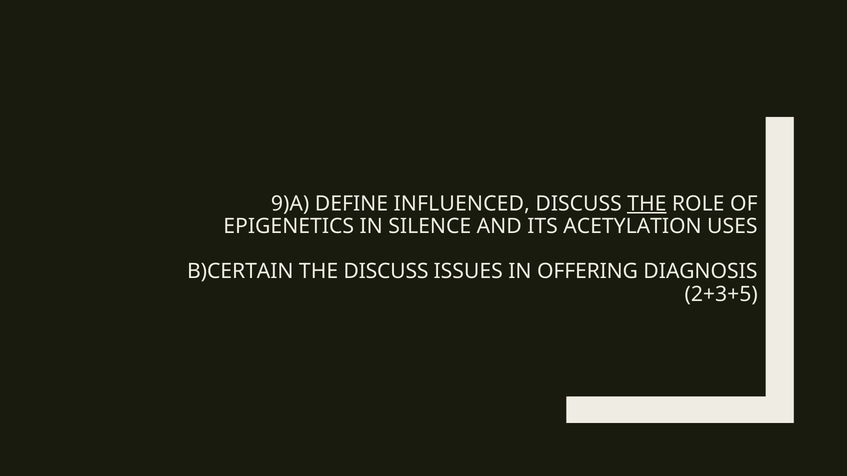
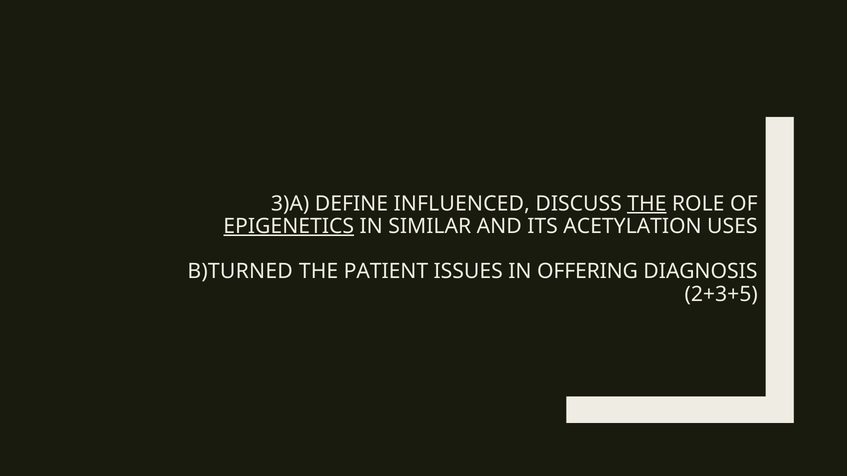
9)A: 9)A -> 3)A (290, 204)
EPIGENETICS underline: none -> present (289, 226)
SILENCE: SILENCE -> SIMILAR (430, 226)
B)CERTAIN: B)CERTAIN -> B)TURNED (240, 272)
THE DISCUSS: DISCUSS -> PATIENT (386, 272)
